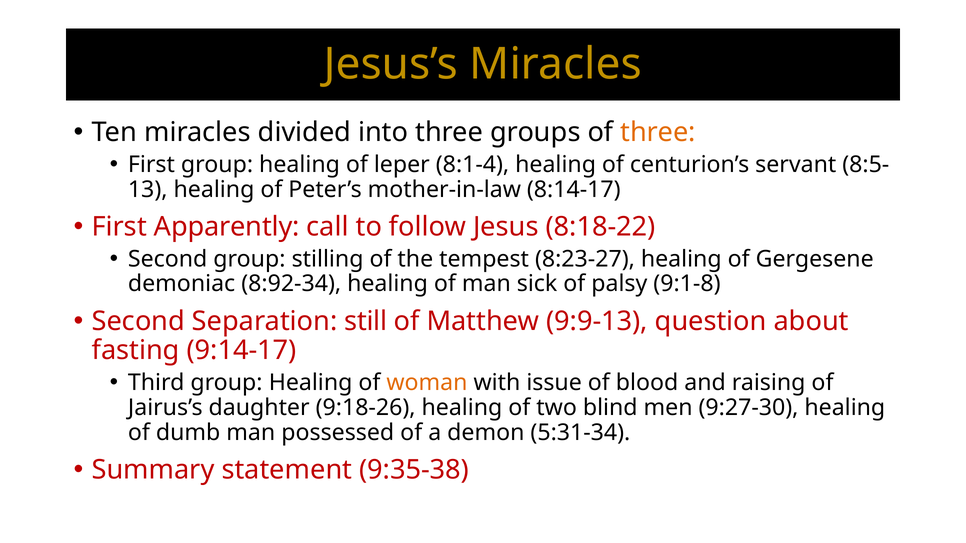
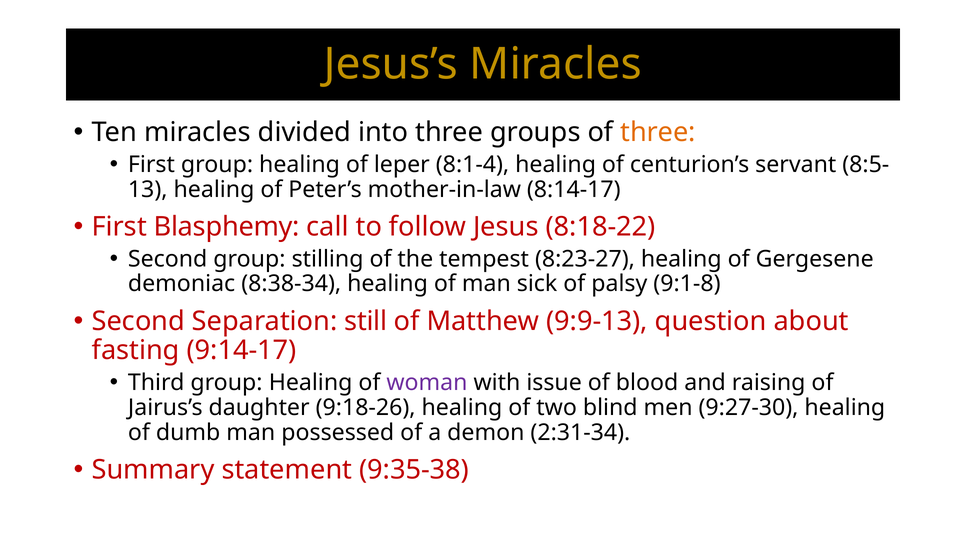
Apparently: Apparently -> Blasphemy (227, 227)
8:92-34: 8:92-34 -> 8:38-34 (291, 284)
woman colour: orange -> purple (427, 383)
5:31-34: 5:31-34 -> 2:31-34 (580, 433)
